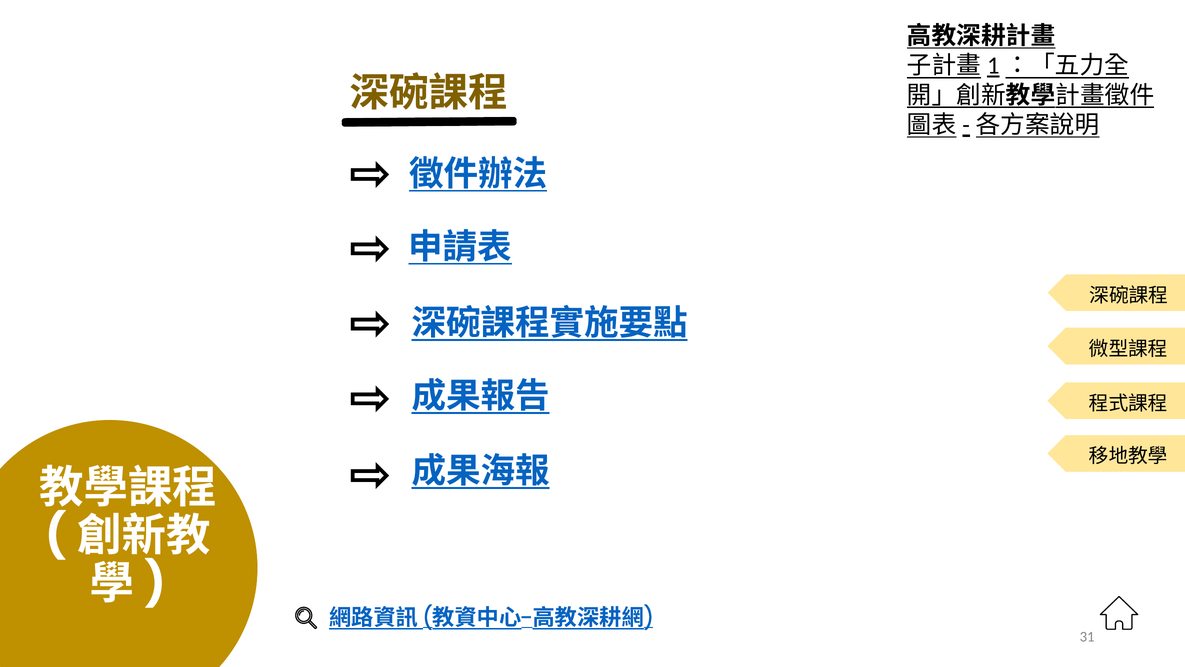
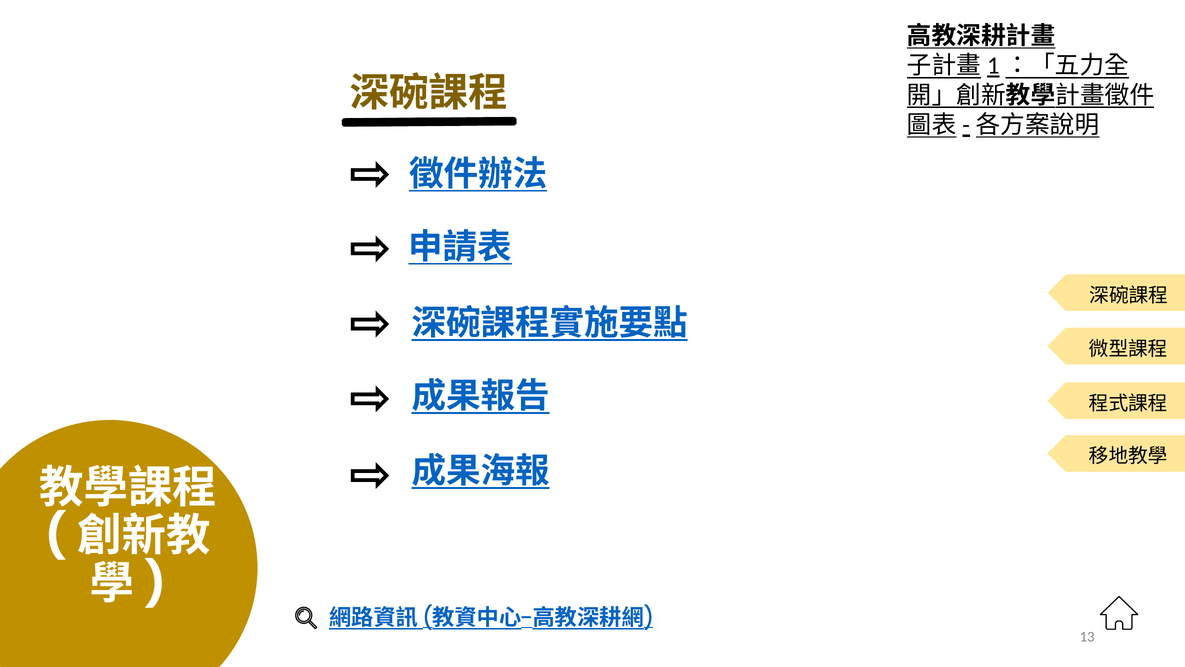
31: 31 -> 13 (1087, 636)
